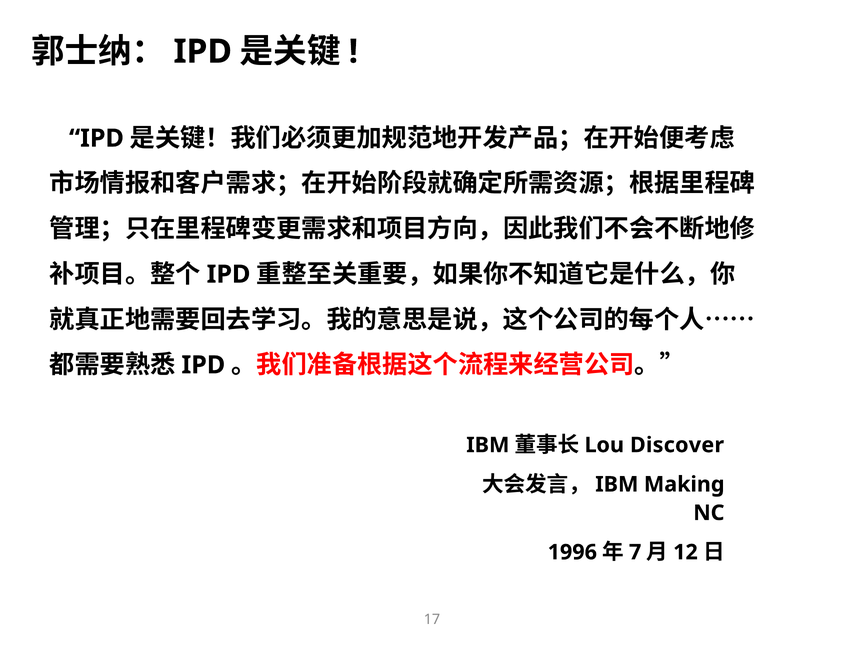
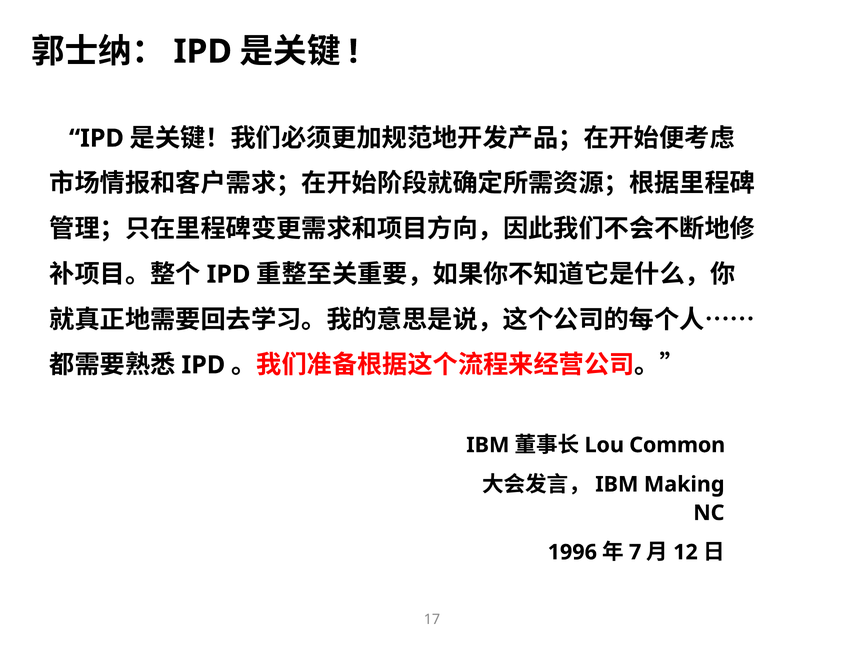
Discover: Discover -> Common (677, 445)
